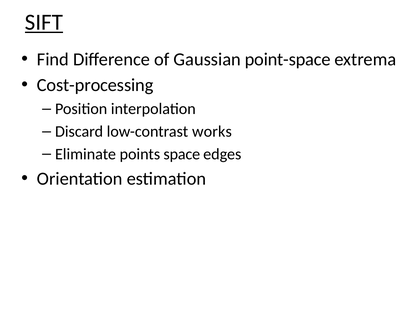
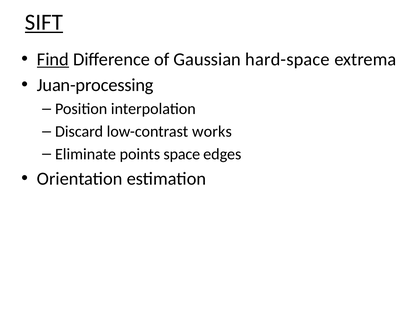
Find underline: none -> present (53, 59)
point-space: point-space -> hard-space (288, 59)
Cost-processing: Cost-processing -> Juan-processing (95, 85)
